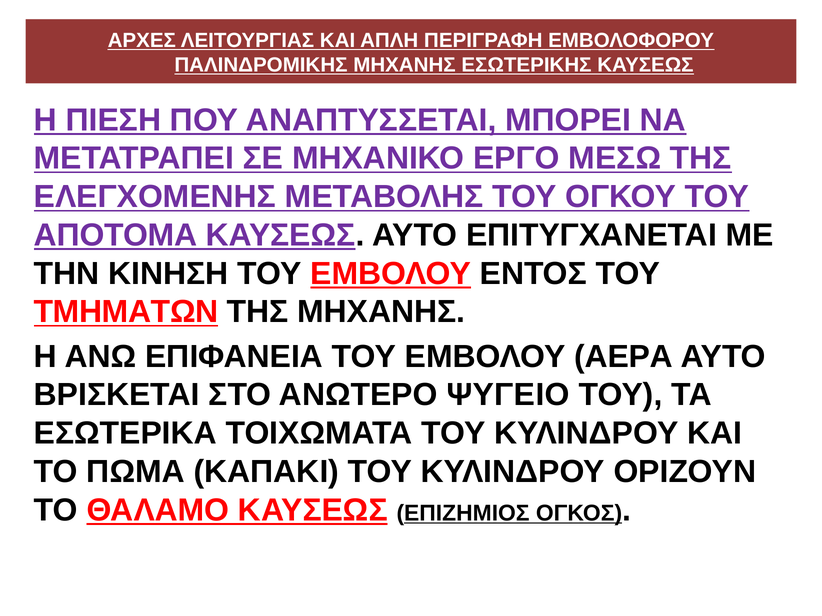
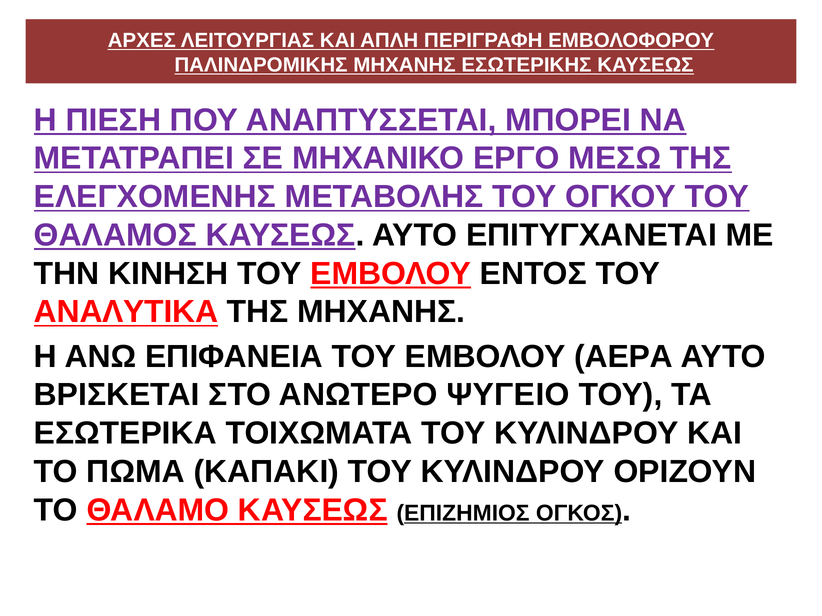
ΑΠΟΤΟΜΑ: ΑΠΟΤΟΜΑ -> ΘΑΛΑΜΟΣ (115, 235)
ΤΜΗΜΑΤΩΝ: ΤΜΗΜΑΤΩΝ -> ΑΝΑΛΥΤΙΚΑ (126, 312)
